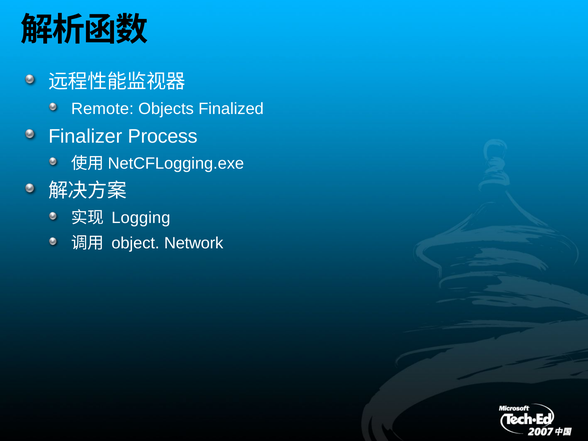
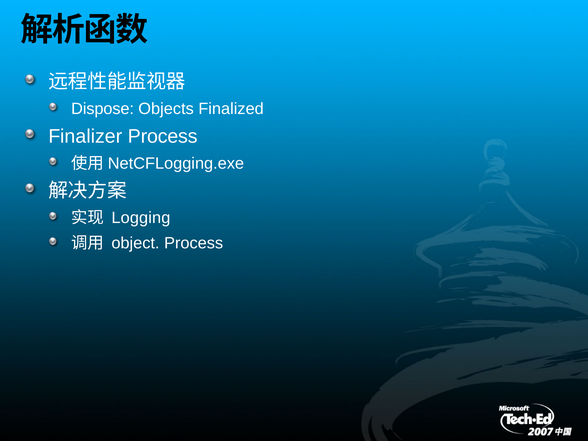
Remote: Remote -> Dispose (103, 109)
object Network: Network -> Process (194, 243)
